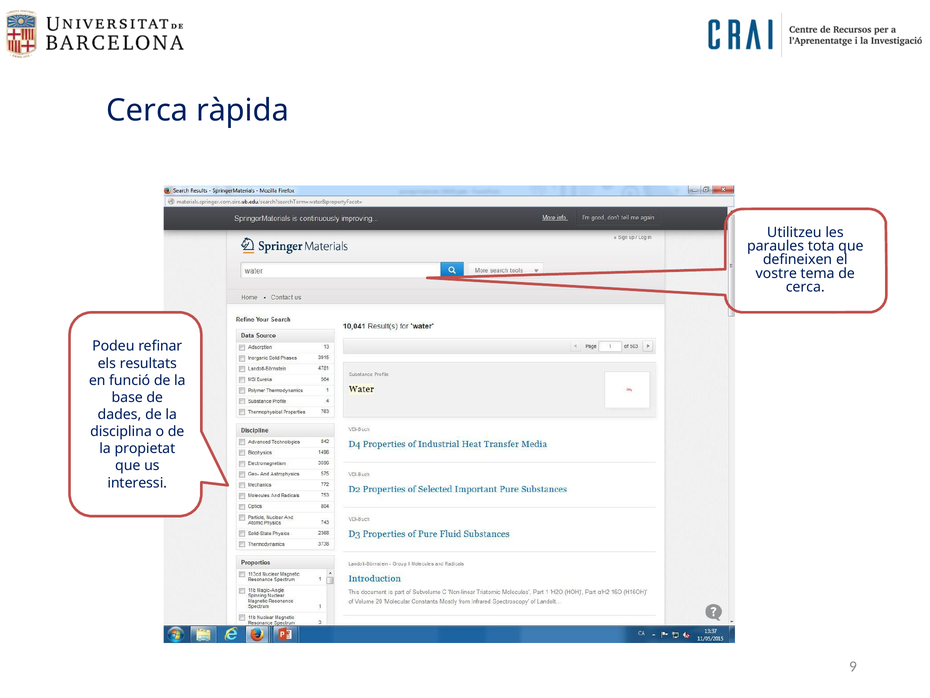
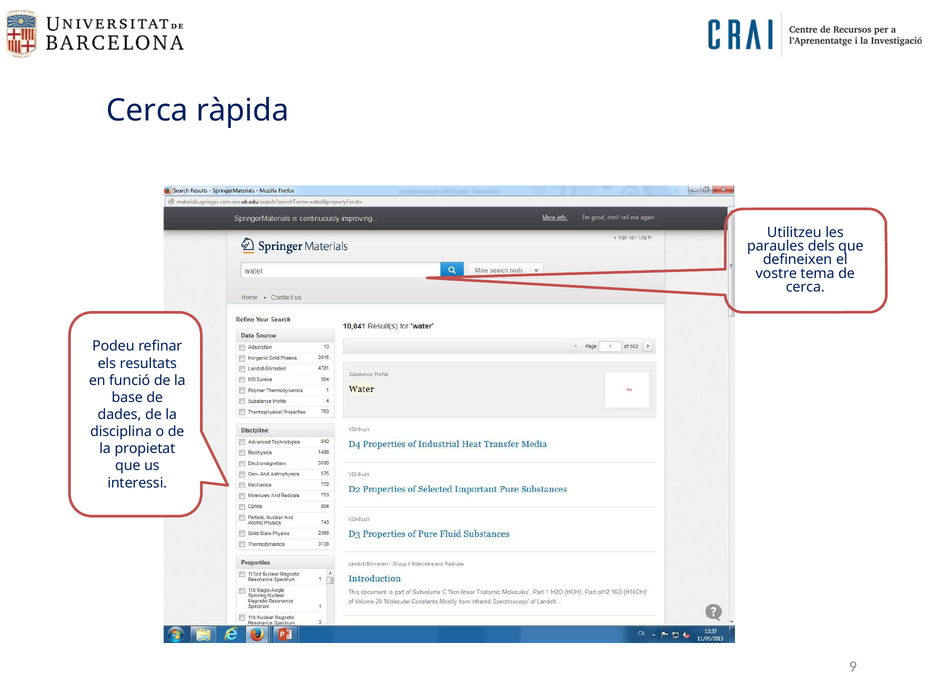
tota: tota -> dels (821, 246)
